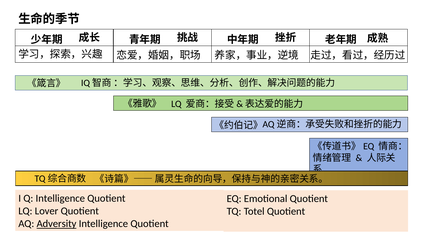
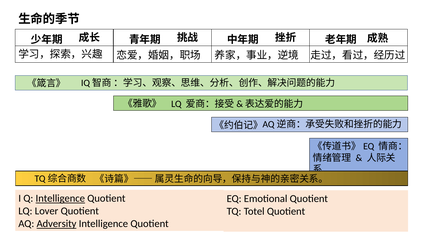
Intelligence underline: none -> present (60, 198)
